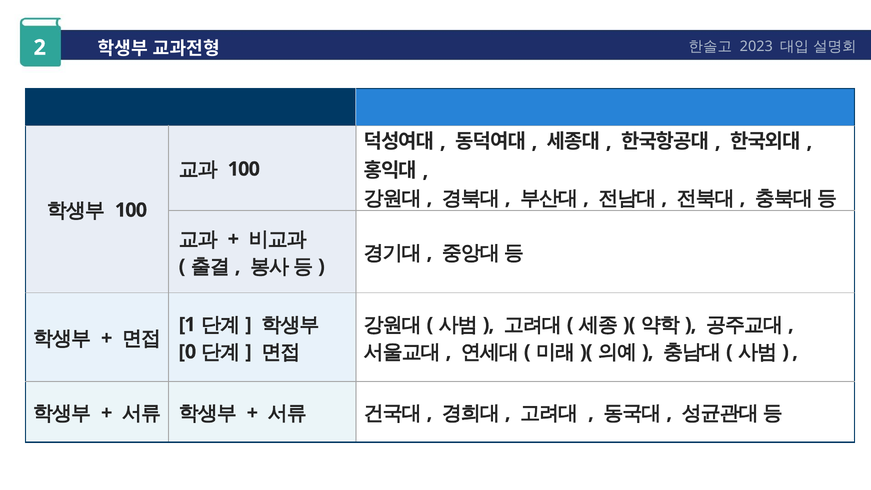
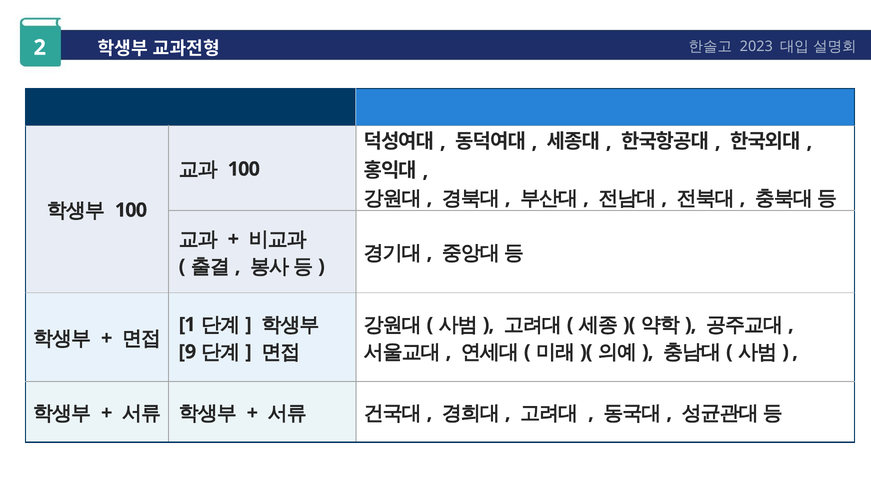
0: 0 -> 9 (187, 352)
